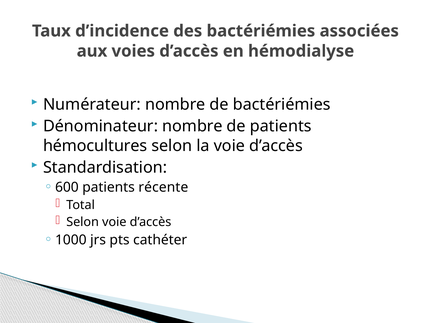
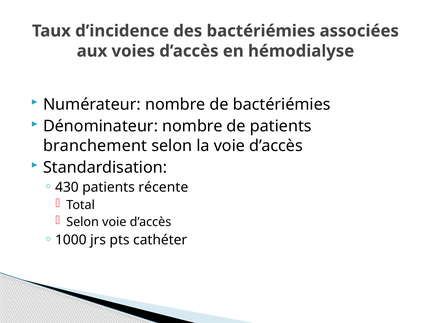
hémocultures: hémocultures -> branchement (95, 146)
600: 600 -> 430 (67, 187)
